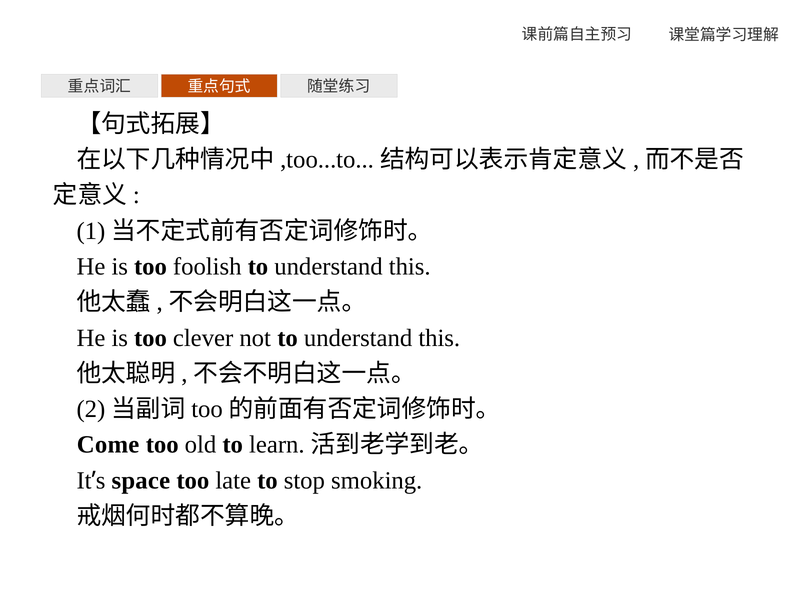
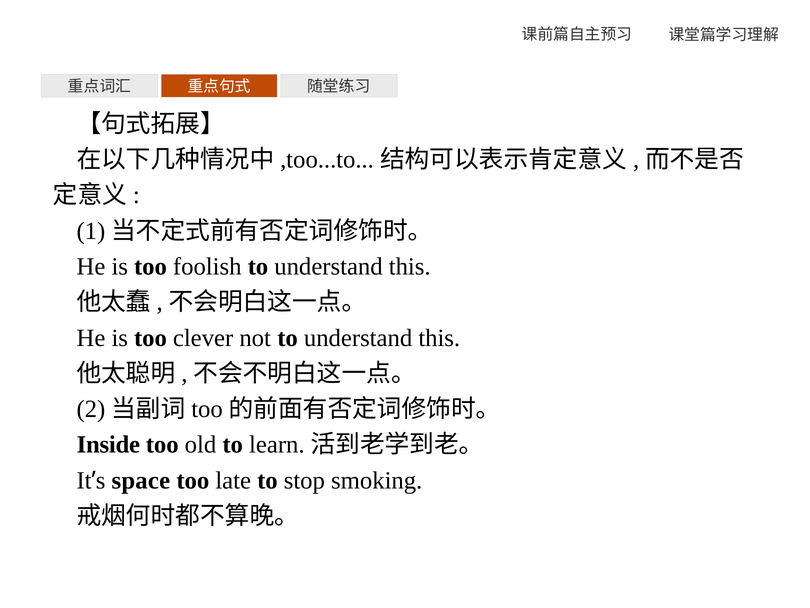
Come: Come -> Inside (108, 444)
